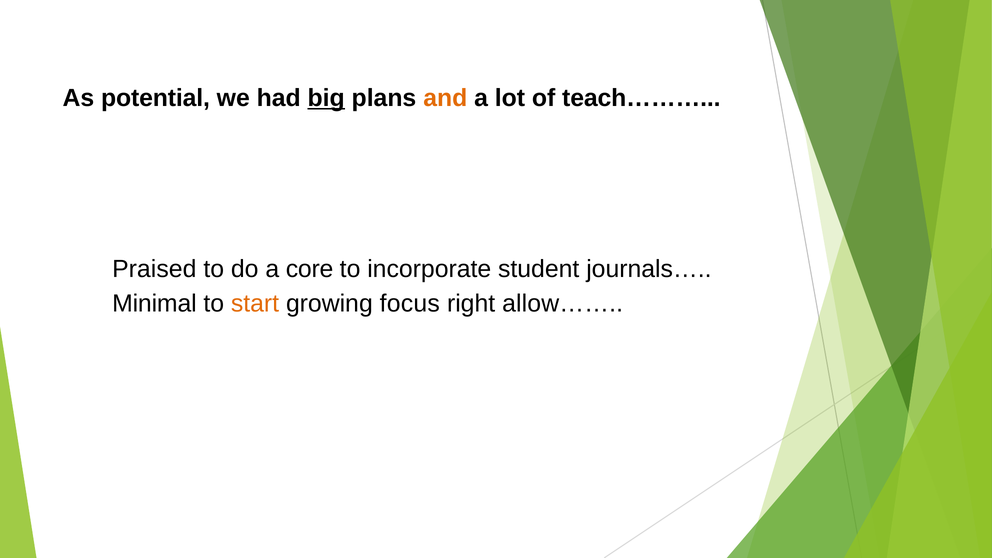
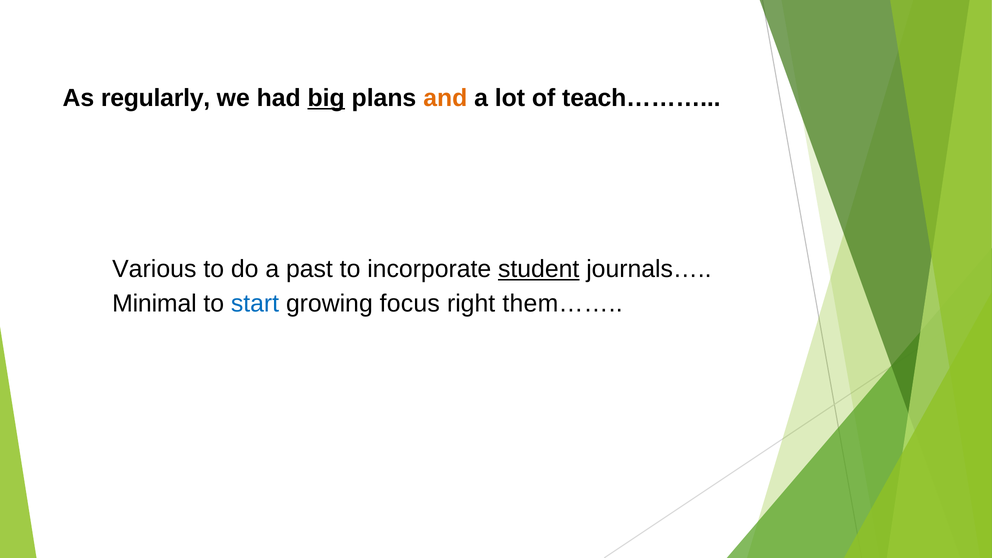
potential: potential -> regularly (156, 98)
Praised: Praised -> Various (154, 269)
core: core -> past (309, 269)
student underline: none -> present (539, 269)
start colour: orange -> blue (255, 303)
allow……: allow…… -> them…… (563, 303)
